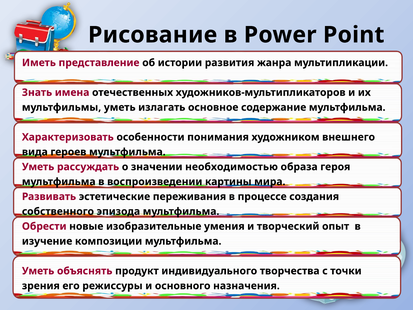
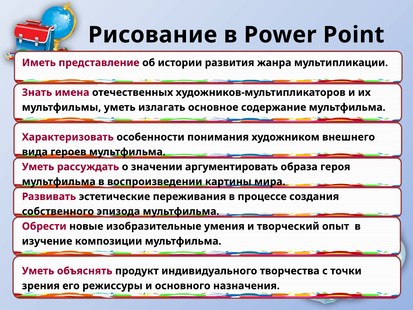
необходимостью: необходимостью -> аргументировать (232, 167)
